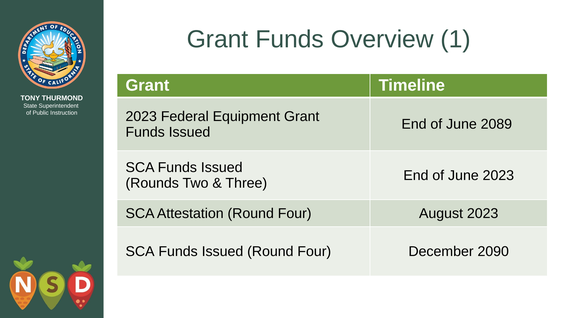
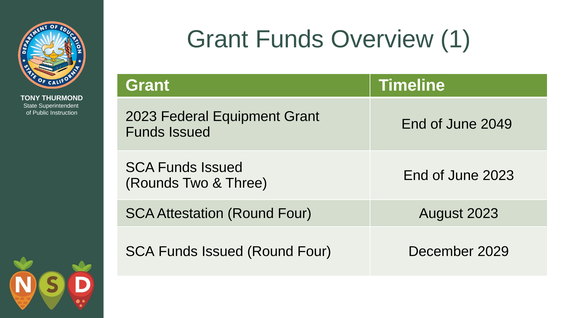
2089: 2089 -> 2049 (496, 124)
2090: 2090 -> 2029 (493, 251)
